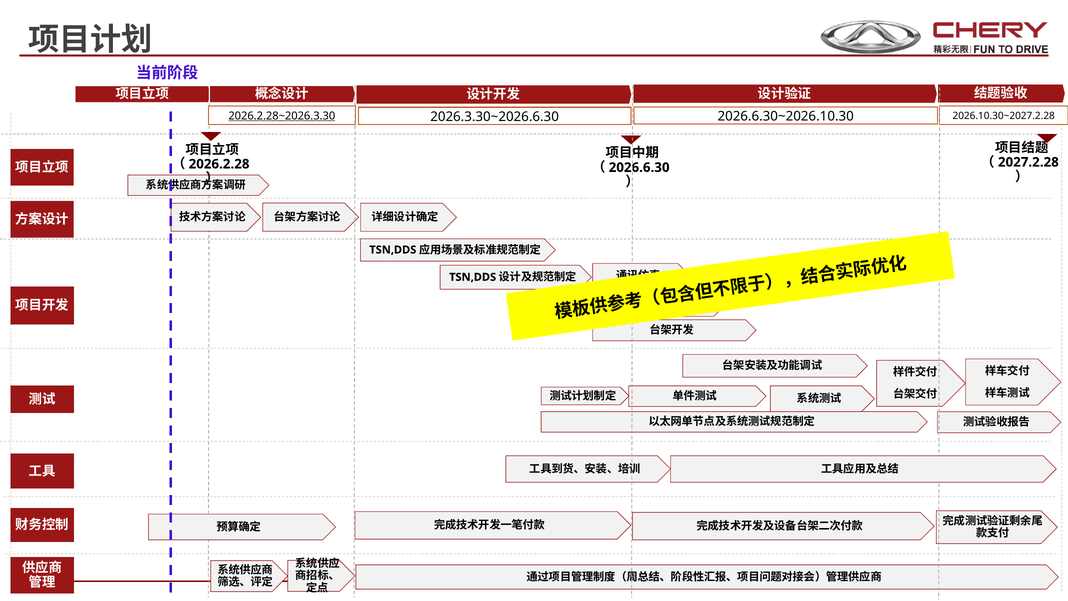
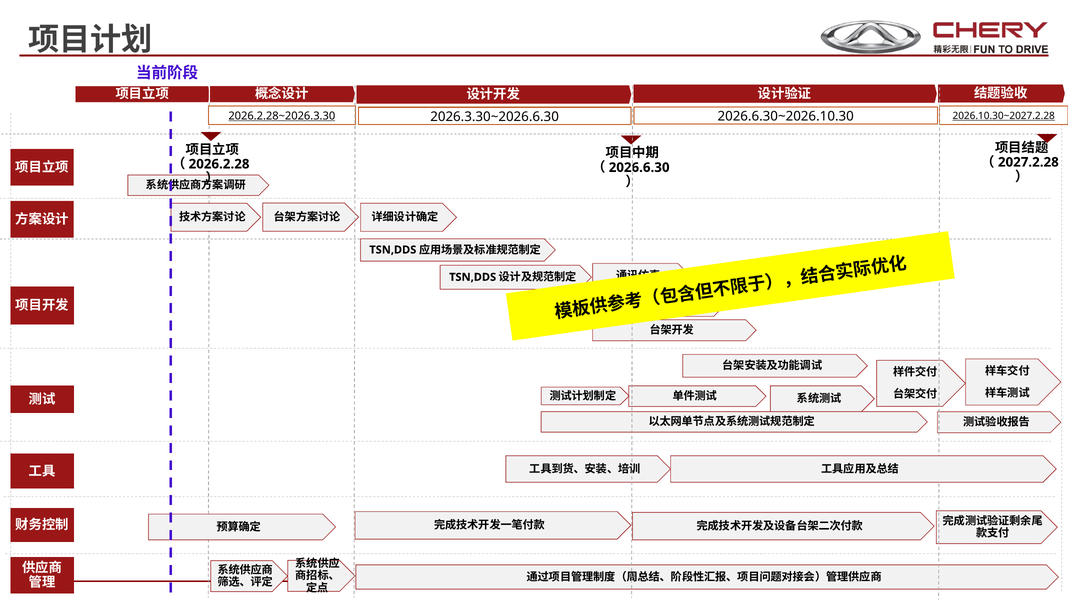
2026.10.30~2027.2.28 underline: none -> present (1004, 116)
